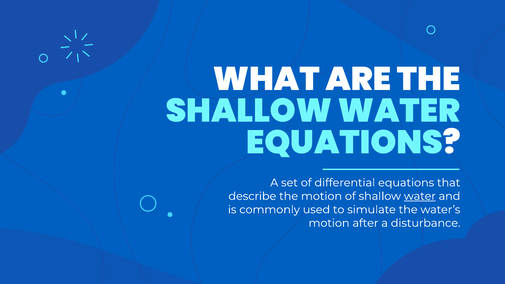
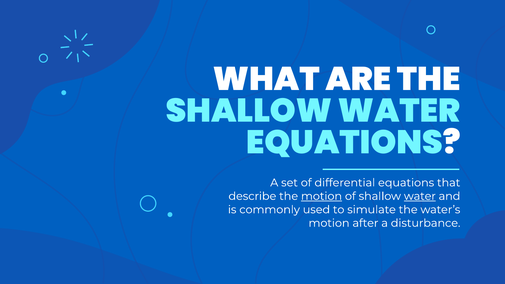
motion underline: none -> present (322, 196)
